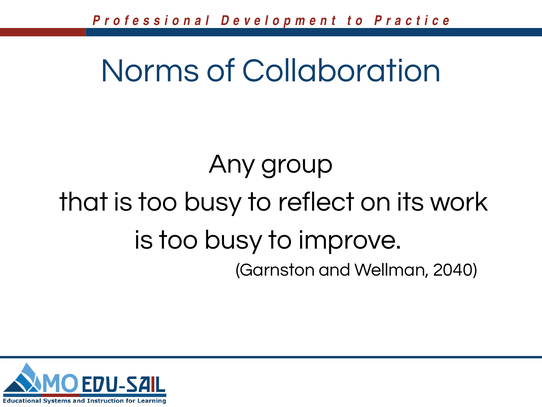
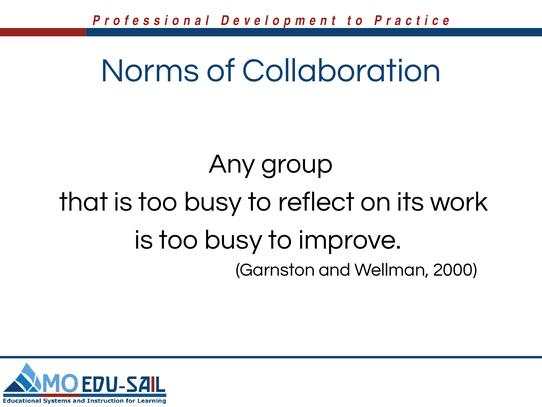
2040: 2040 -> 2000 (455, 270)
